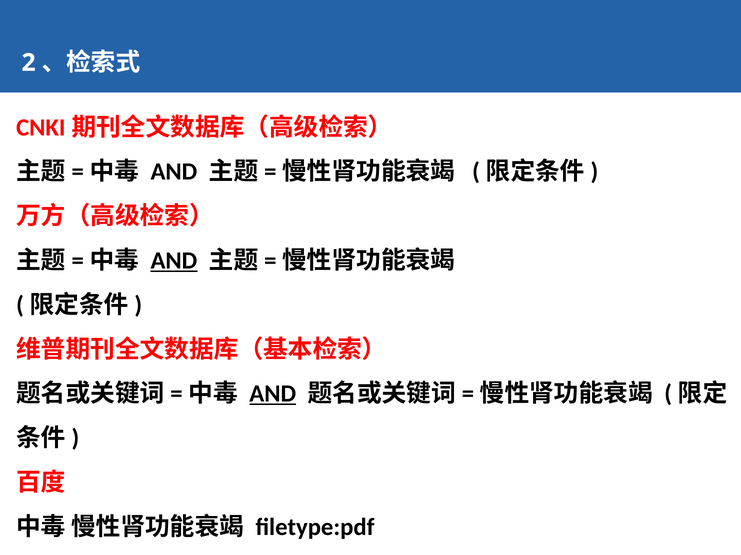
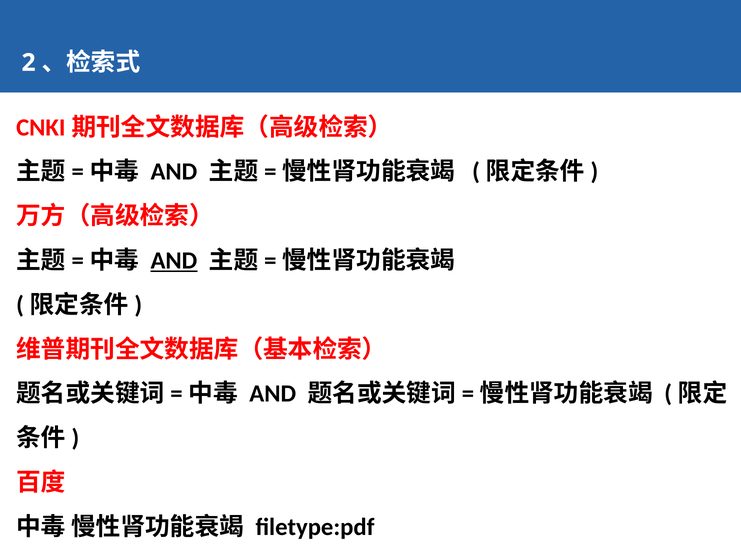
AND underline: present -> none (273, 394)
